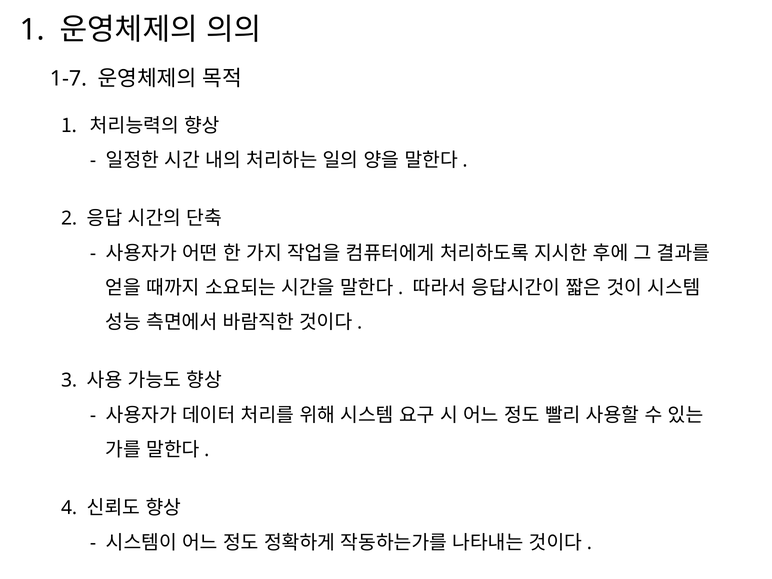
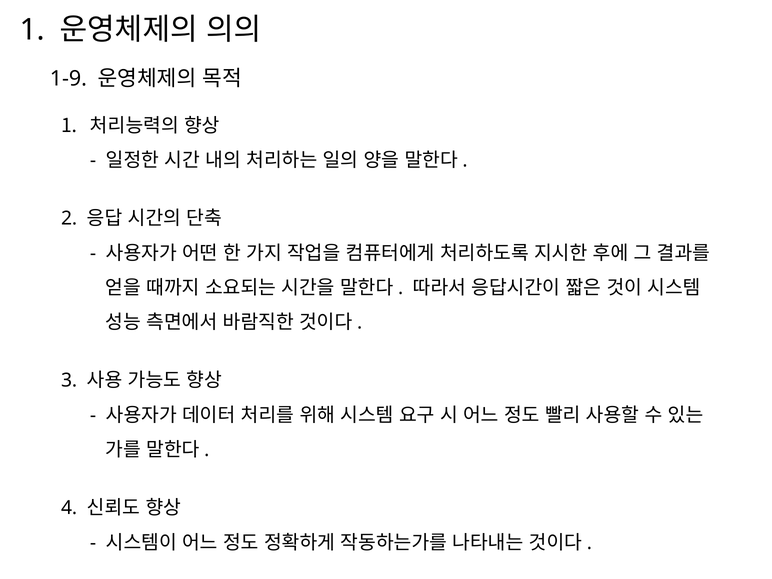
1-7: 1-7 -> 1-9 (68, 78)
